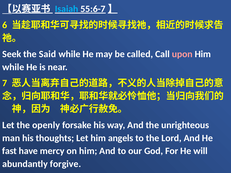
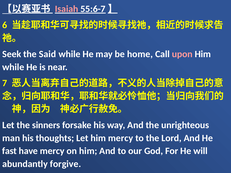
Isaiah colour: light blue -> pink (67, 9)
called: called -> home (140, 54)
openly: openly -> sinners (46, 125)
him angels: angels -> mercy (121, 138)
